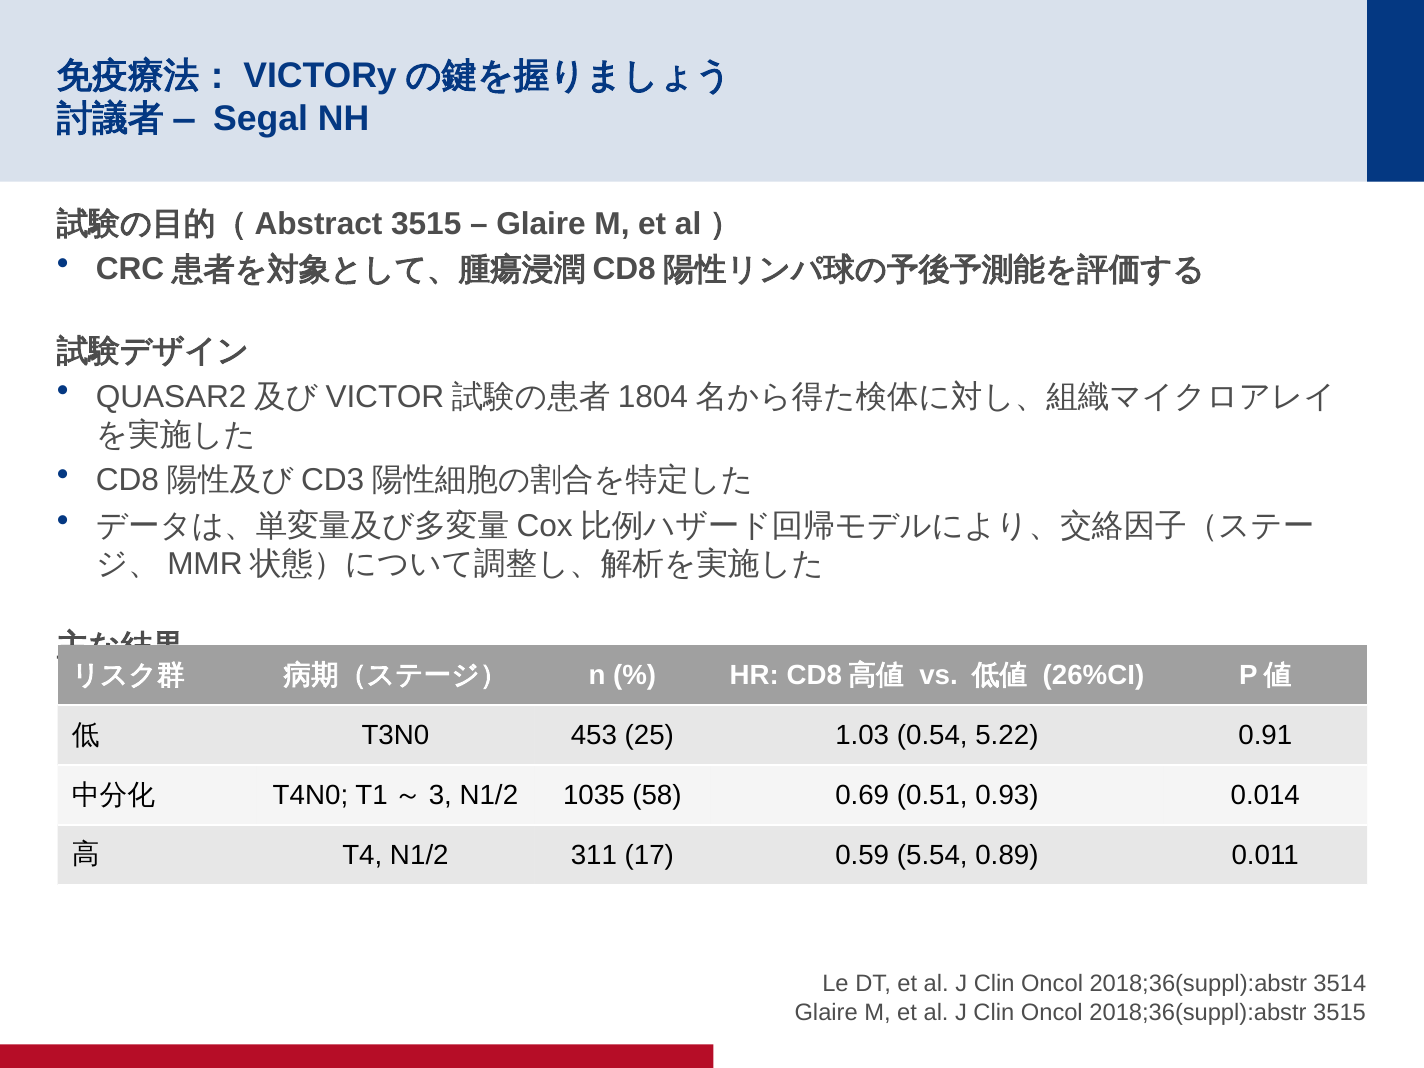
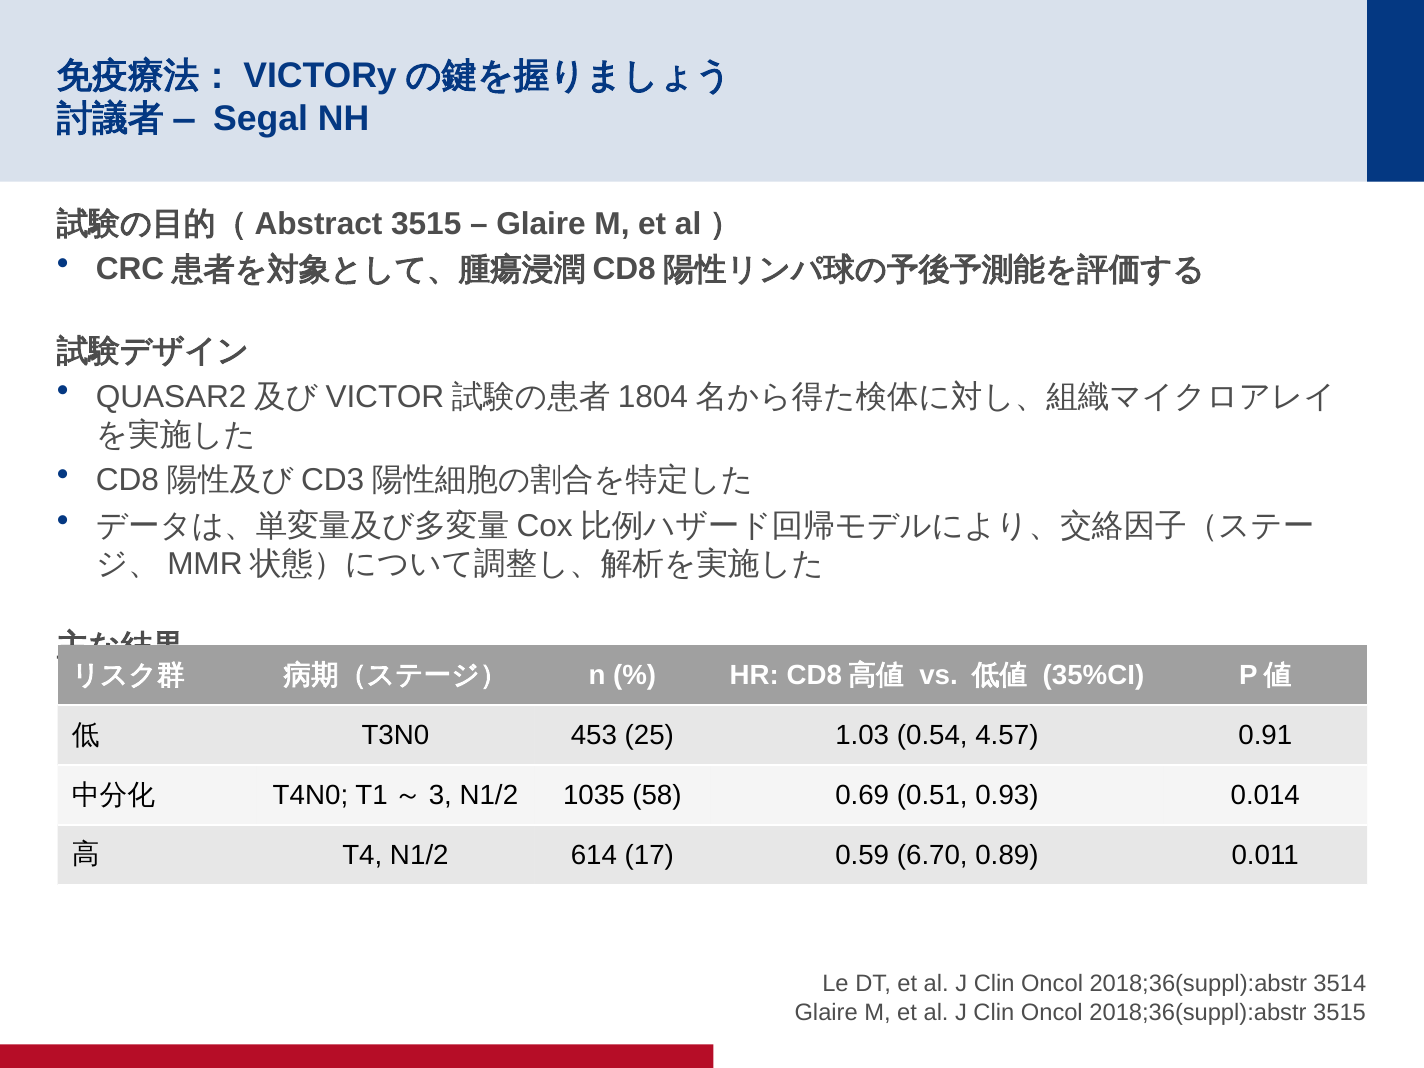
26%CI: 26%CI -> 35%CI (1093, 675)
5.22: 5.22 -> 4.57 (1007, 735)
311: 311 -> 614 (594, 855)
5.54: 5.54 -> 6.70 (932, 855)
